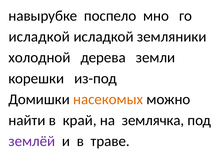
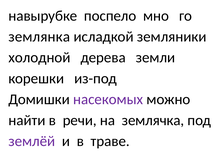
исладкой: исладкой -> землянка (39, 37)
насекомых colour: orange -> purple (108, 99)
край: край -> речи (80, 120)
